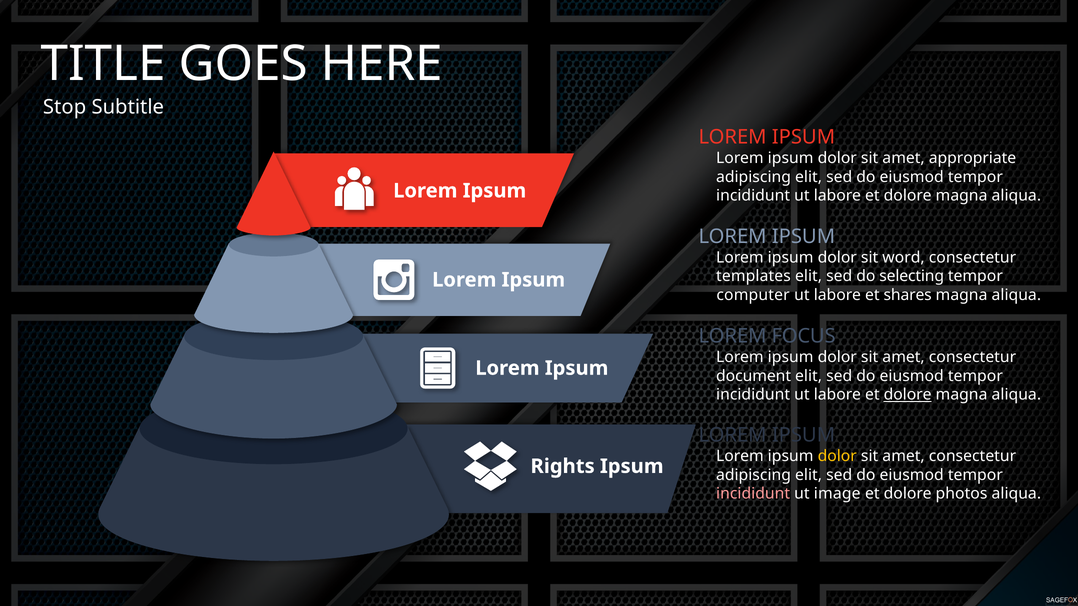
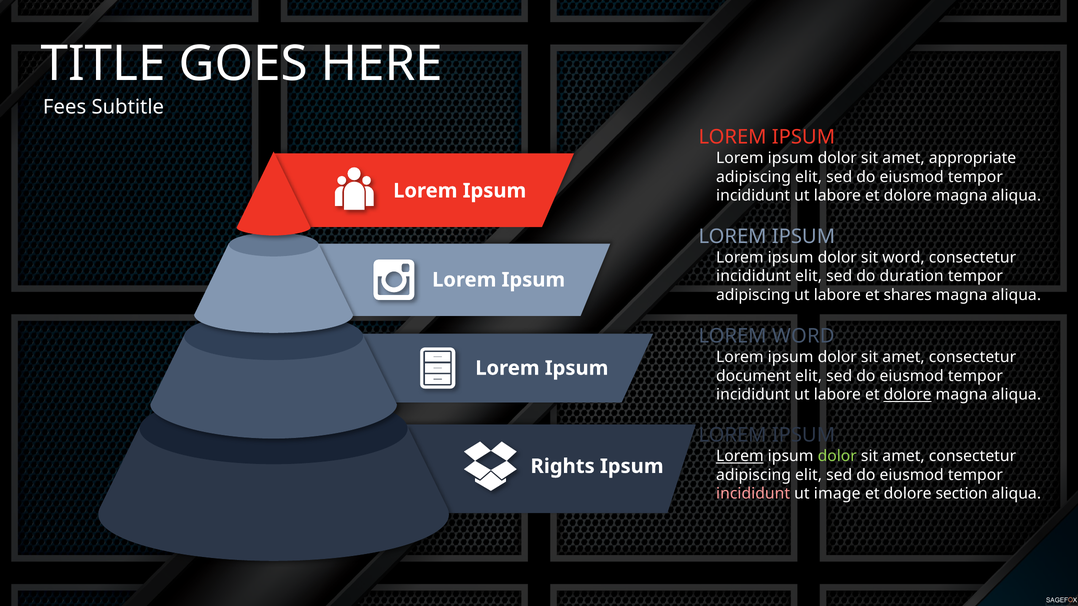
Stop: Stop -> Fees (65, 107)
templates: templates -> incididunt (754, 276)
selecting: selecting -> duration (912, 276)
computer: computer -> adipiscing (753, 295)
LOREM FOCUS: FOCUS -> WORD (803, 336)
Lorem underline: none -> present (740, 456)
dolor colour: yellow -> light green (837, 456)
photos: photos -> section (962, 494)
